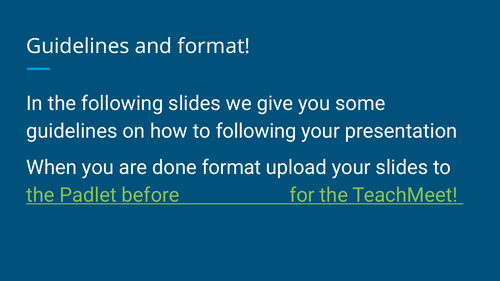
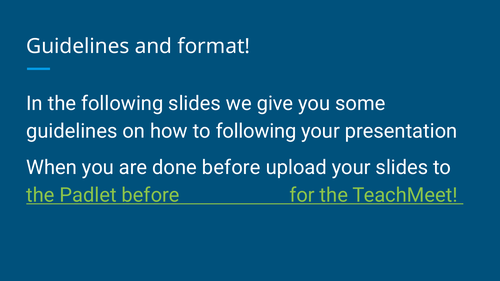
done format: format -> before (231, 168)
